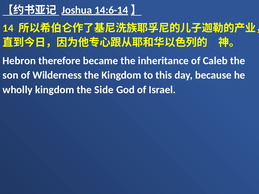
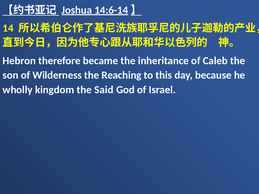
the Kingdom: Kingdom -> Reaching (121, 75)
Side: Side -> Said (104, 90)
